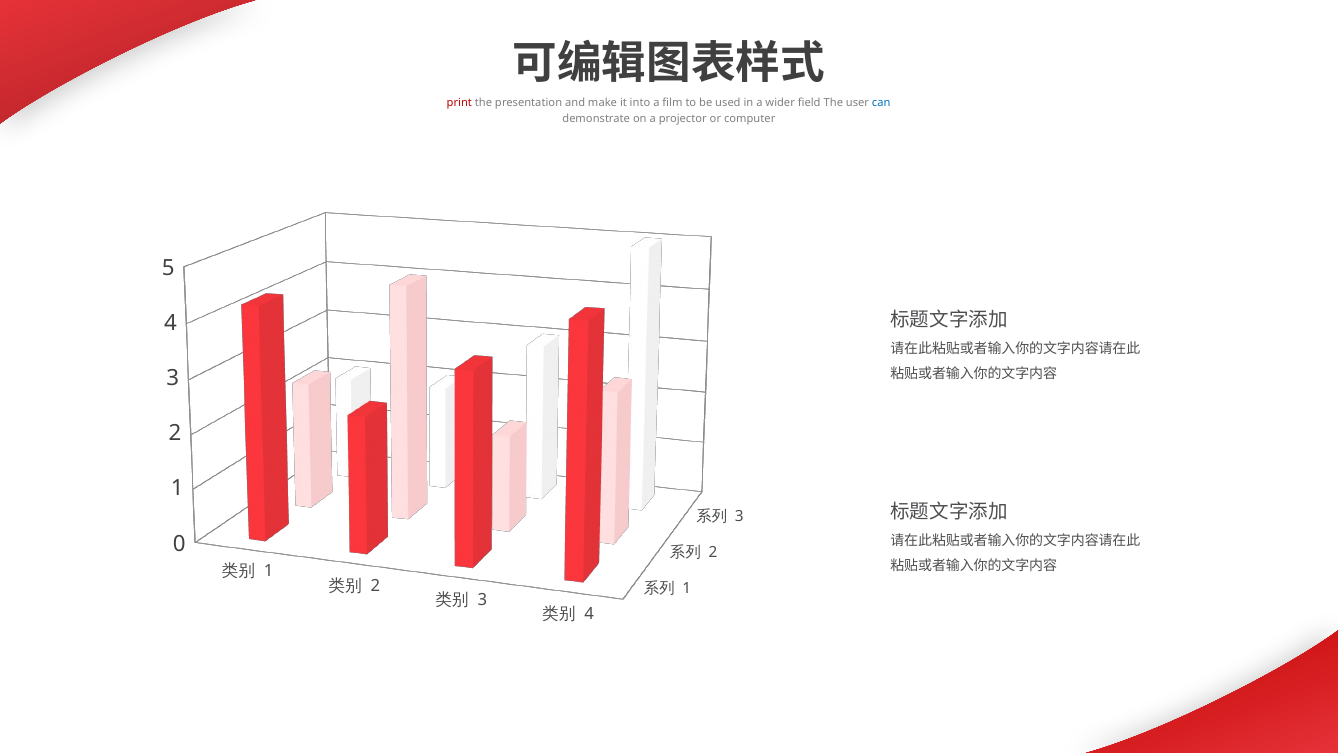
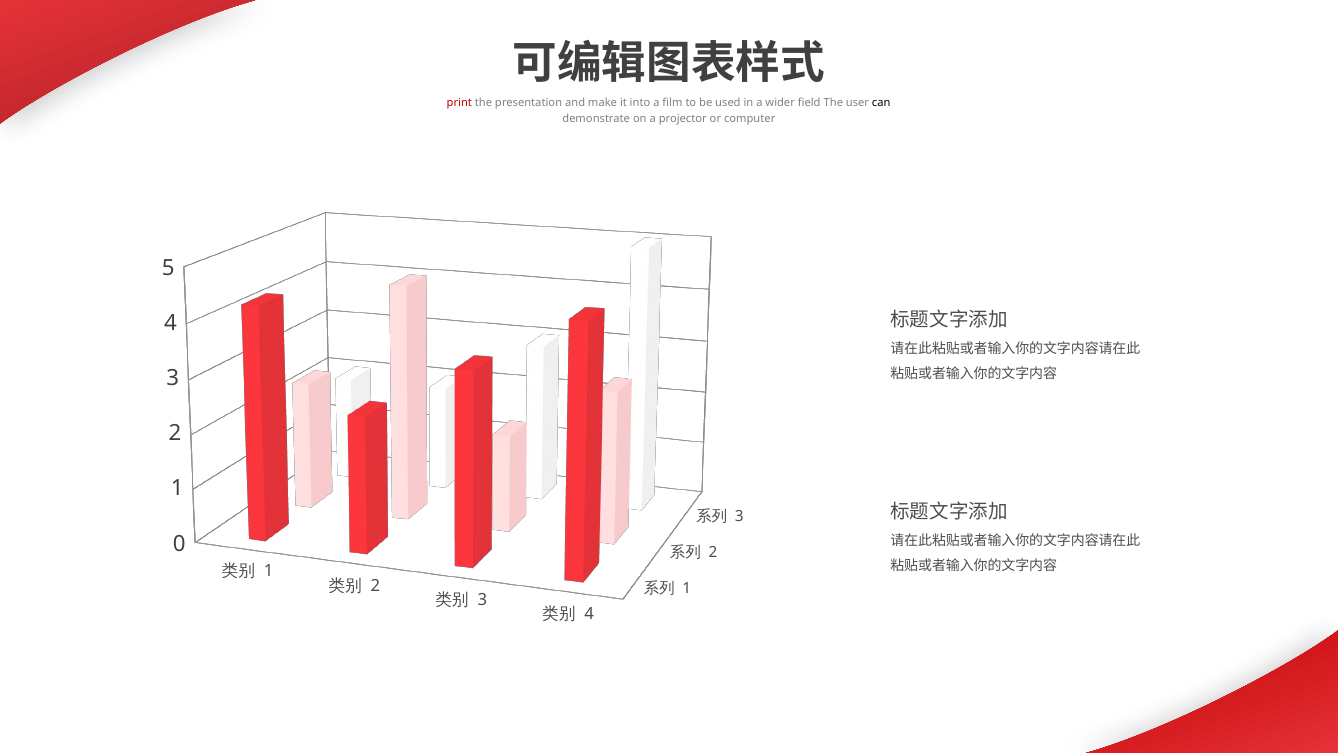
can colour: blue -> black (881, 103)
